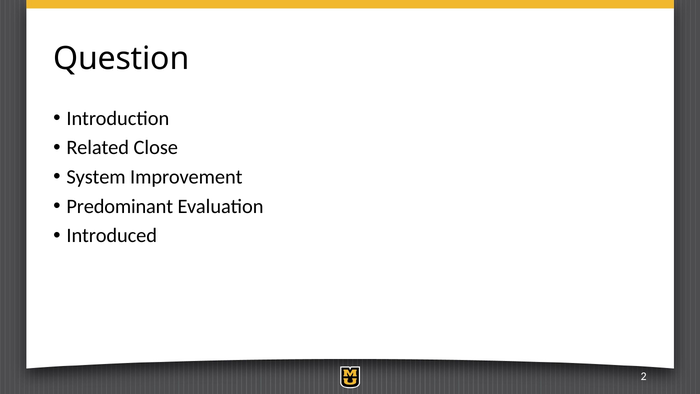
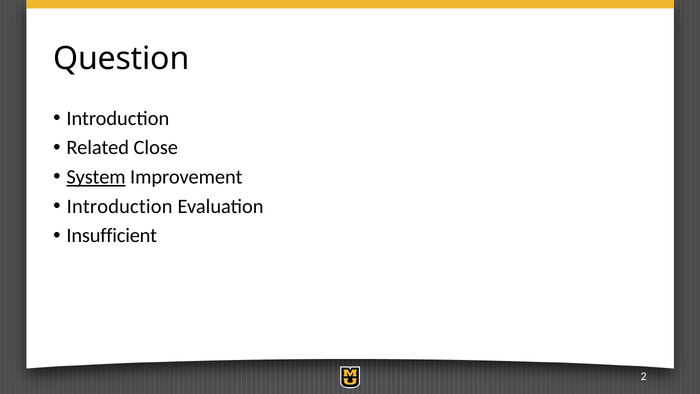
System underline: none -> present (96, 177)
Predominant: Predominant -> Introduction (120, 206)
Introduced: Introduced -> Insufficient (112, 236)
